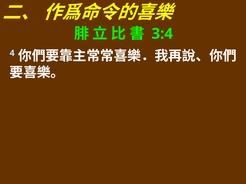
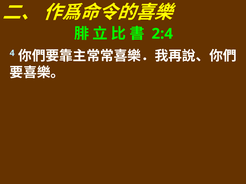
3:4: 3:4 -> 2:4 (162, 34)
